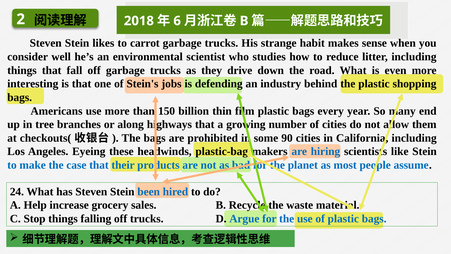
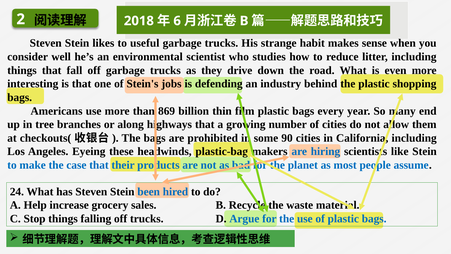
carrot: carrot -> useful (145, 43)
150: 150 -> 869 (167, 111)
